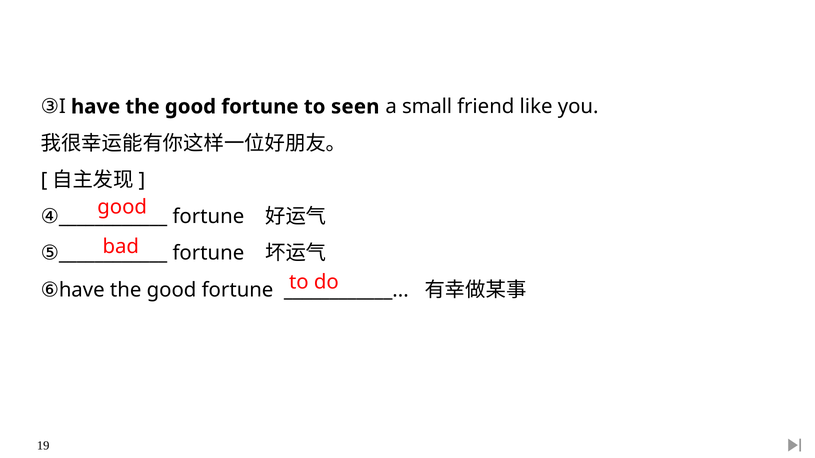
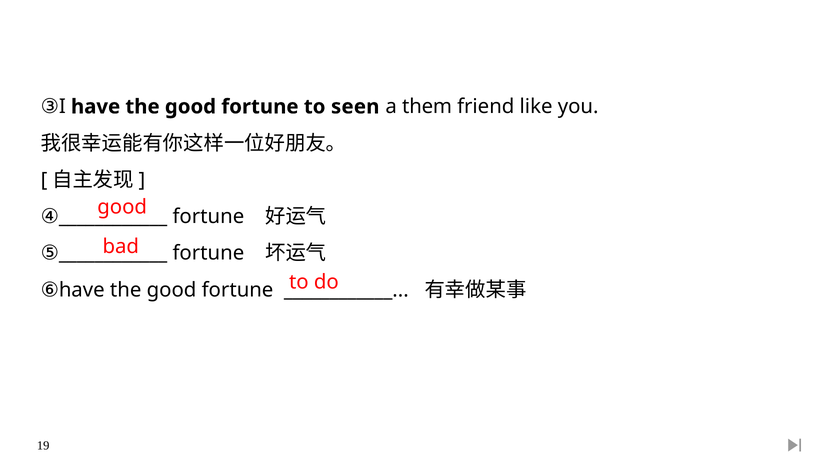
small: small -> them (427, 107)
